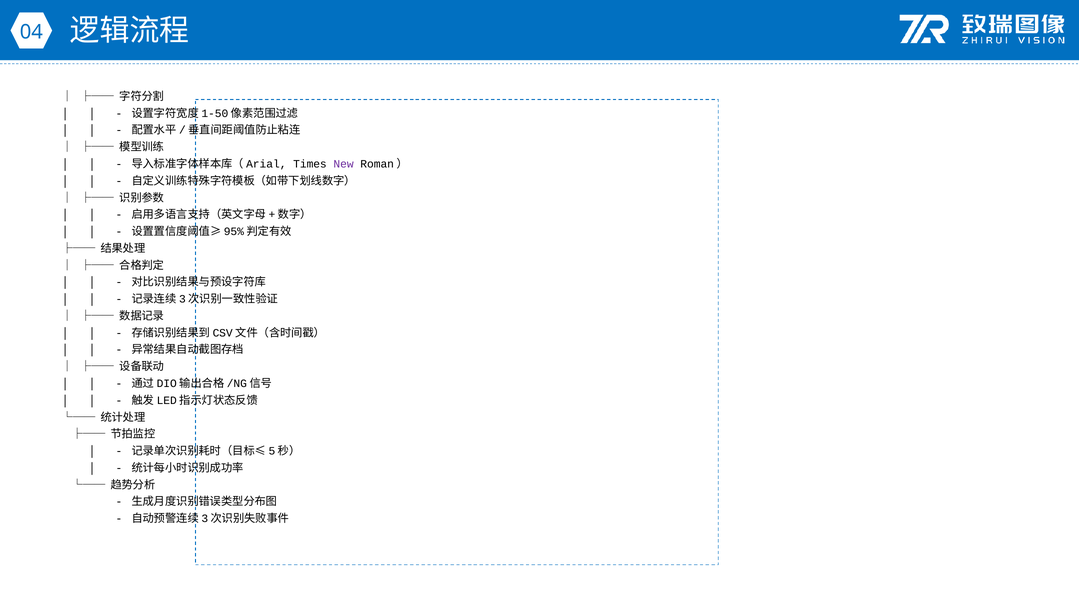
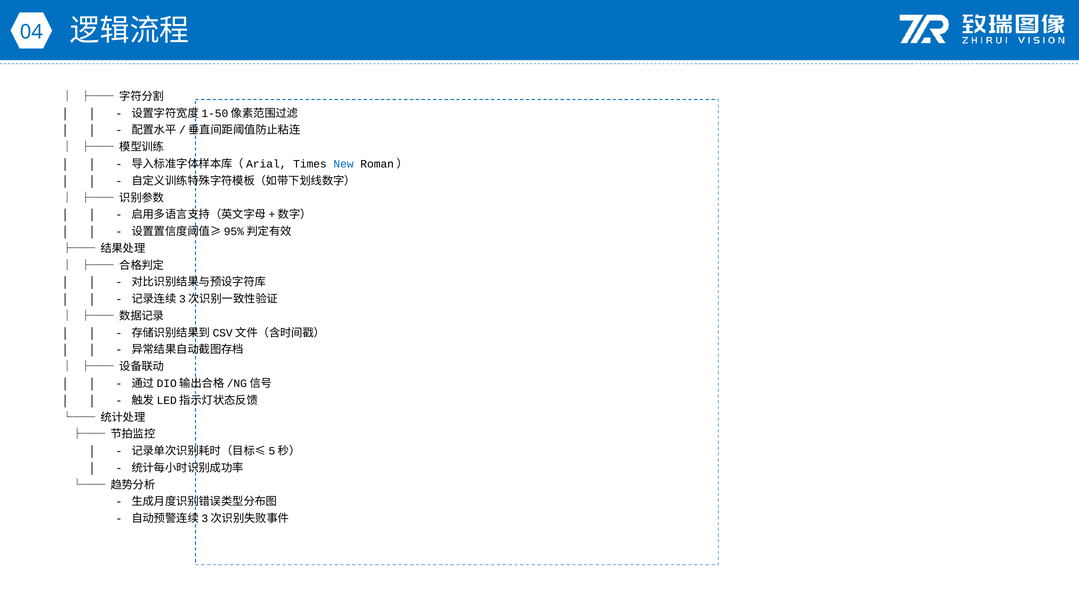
New colour: purple -> blue (344, 164)
